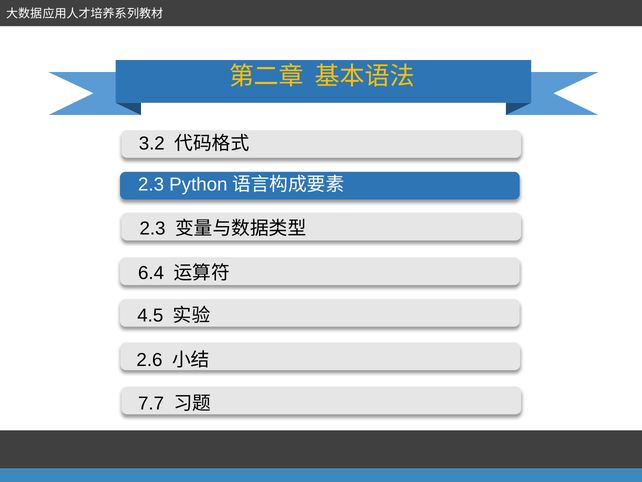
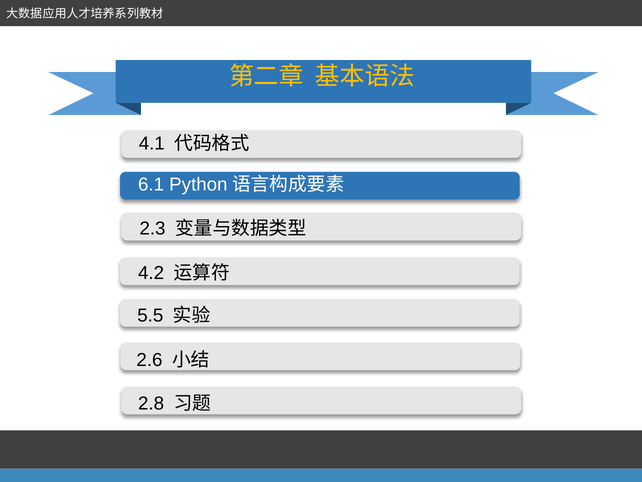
3.2: 3.2 -> 4.1 (152, 144)
2.3: 2.3 -> 6.1 (151, 185)
6.4: 6.4 -> 4.2 (151, 273)
4.5: 4.5 -> 5.5 (150, 315)
7.7: 7.7 -> 2.8 (151, 403)
